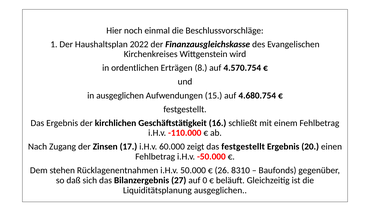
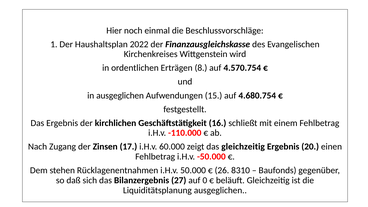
das festgestellt: festgestellt -> gleichzeitig (243, 147)
